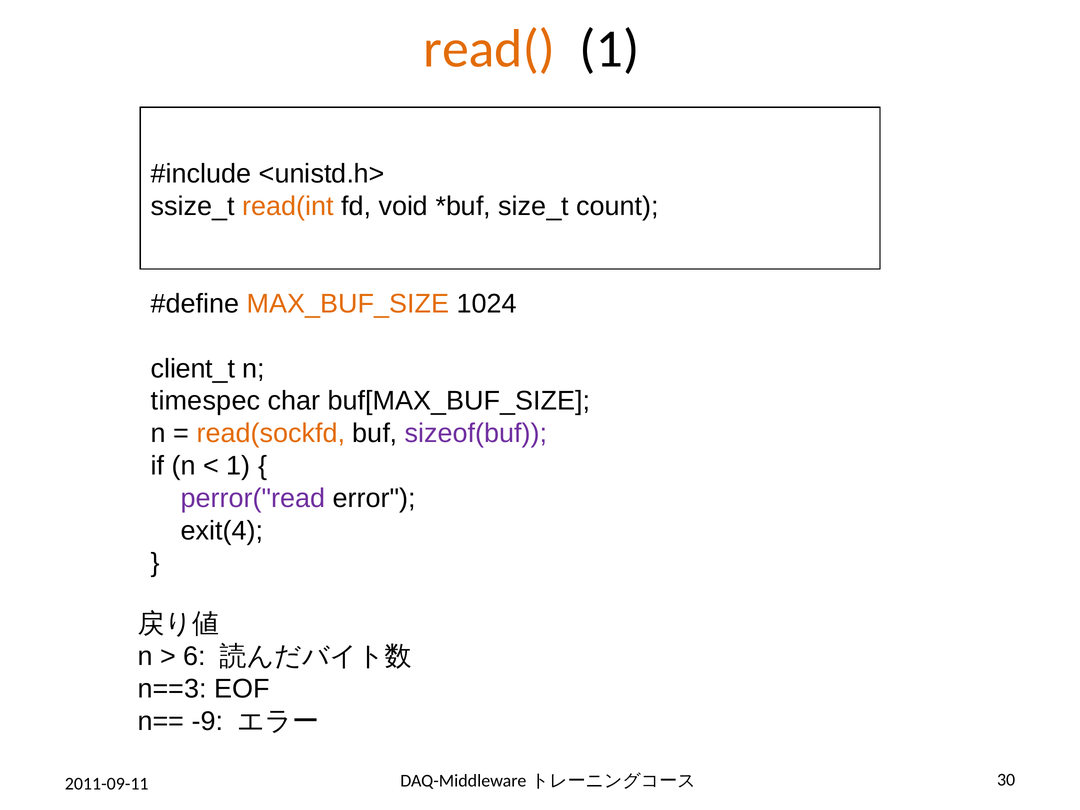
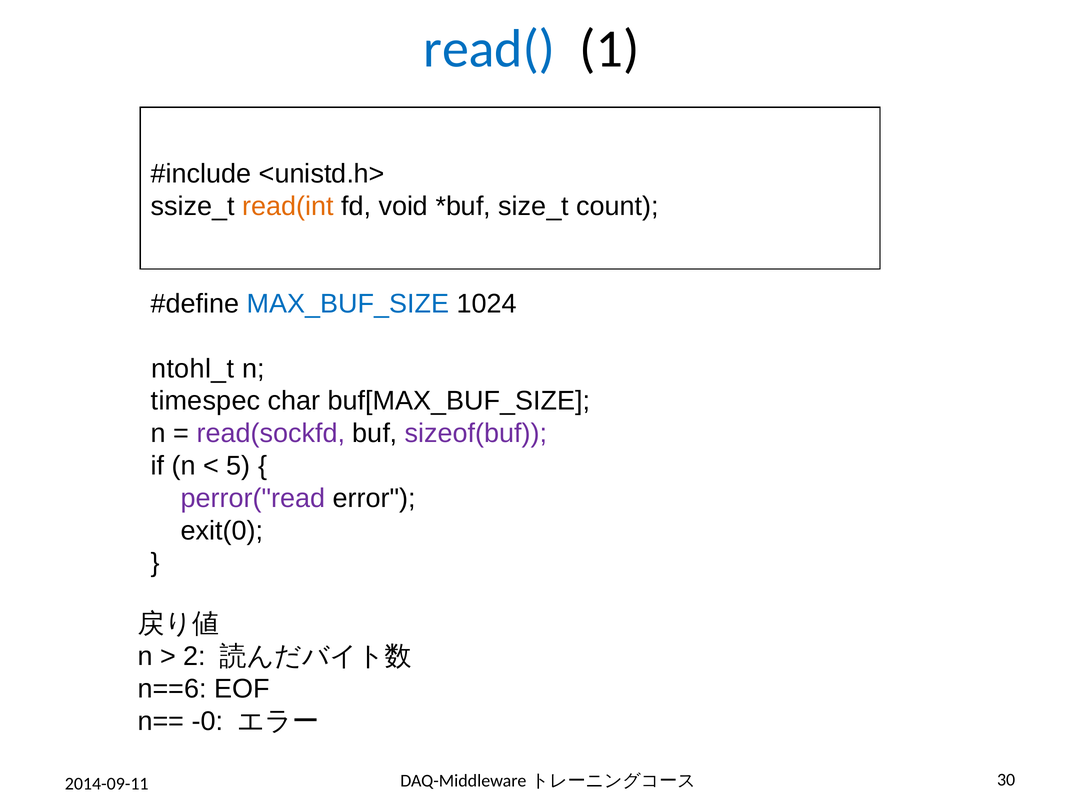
read( colour: orange -> blue (489, 49)
MAX_BUF_SIZE colour: orange -> blue (348, 304)
client_t: client_t -> ntohl_t (193, 369)
read(sockfd colour: orange -> purple (271, 433)
1: 1 -> 5 (238, 466)
exit(4: exit(4 -> exit(0 (222, 531)
6: 6 -> 2 (195, 656)
n==3: n==3 -> n==6 (172, 689)
-9: -9 -> -0 (207, 721)
2011-09-11: 2011-09-11 -> 2014-09-11 (107, 784)
